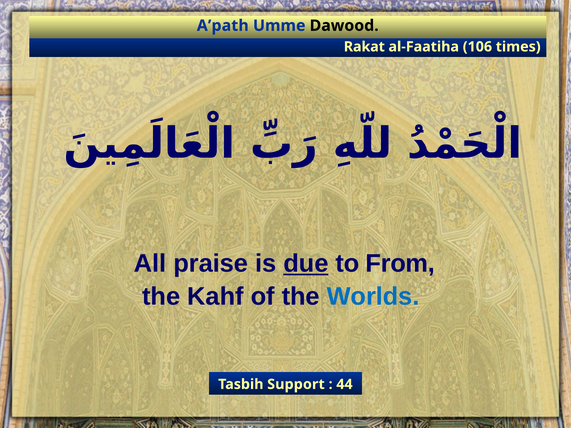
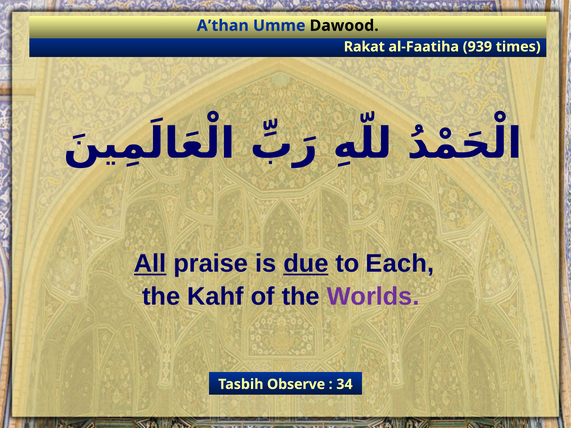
A’path: A’path -> A’than (223, 26)
106: 106 -> 939 (477, 47)
All underline: none -> present (150, 264)
From: From -> Each (400, 264)
Worlds colour: blue -> purple (373, 297)
Support: Support -> Observe (296, 384)
44: 44 -> 34 (344, 384)
